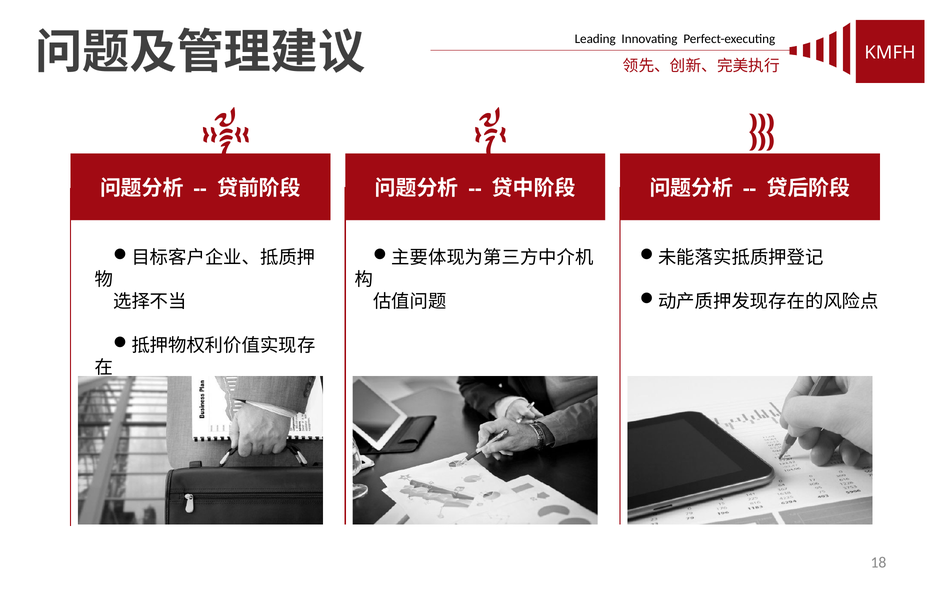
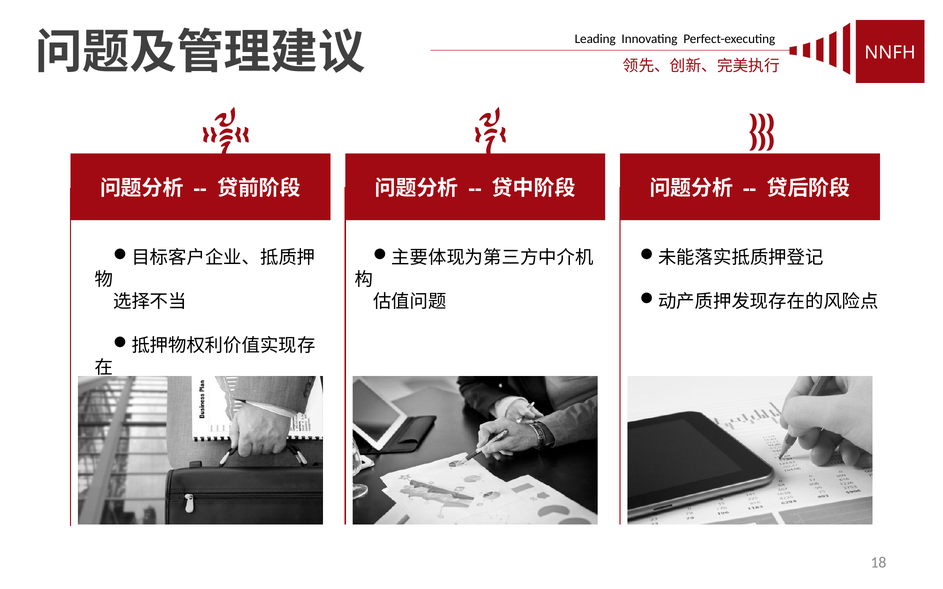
KMFH: KMFH -> NNFH (890, 53)
